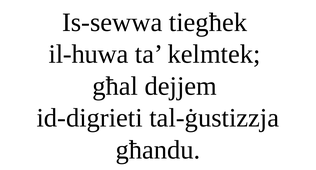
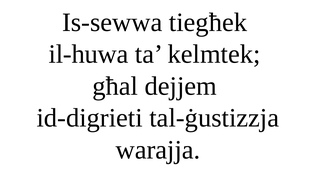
għandu: għandu -> warajja (158, 150)
